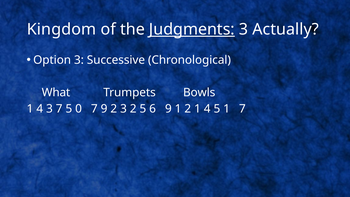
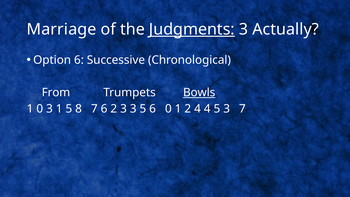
Kingdom: Kingdom -> Marriage (62, 29)
Option 3: 3 -> 6 (79, 60)
What: What -> From (56, 92)
Bowls underline: none -> present (199, 92)
4: 4 -> 0 (40, 109)
3 7: 7 -> 1 (59, 109)
0: 0 -> 8 (79, 109)
7 9: 9 -> 6 (104, 109)
3 2: 2 -> 3 (133, 109)
6 9: 9 -> 0 (168, 109)
2 1: 1 -> 4 (197, 109)
5 1: 1 -> 3 (227, 109)
